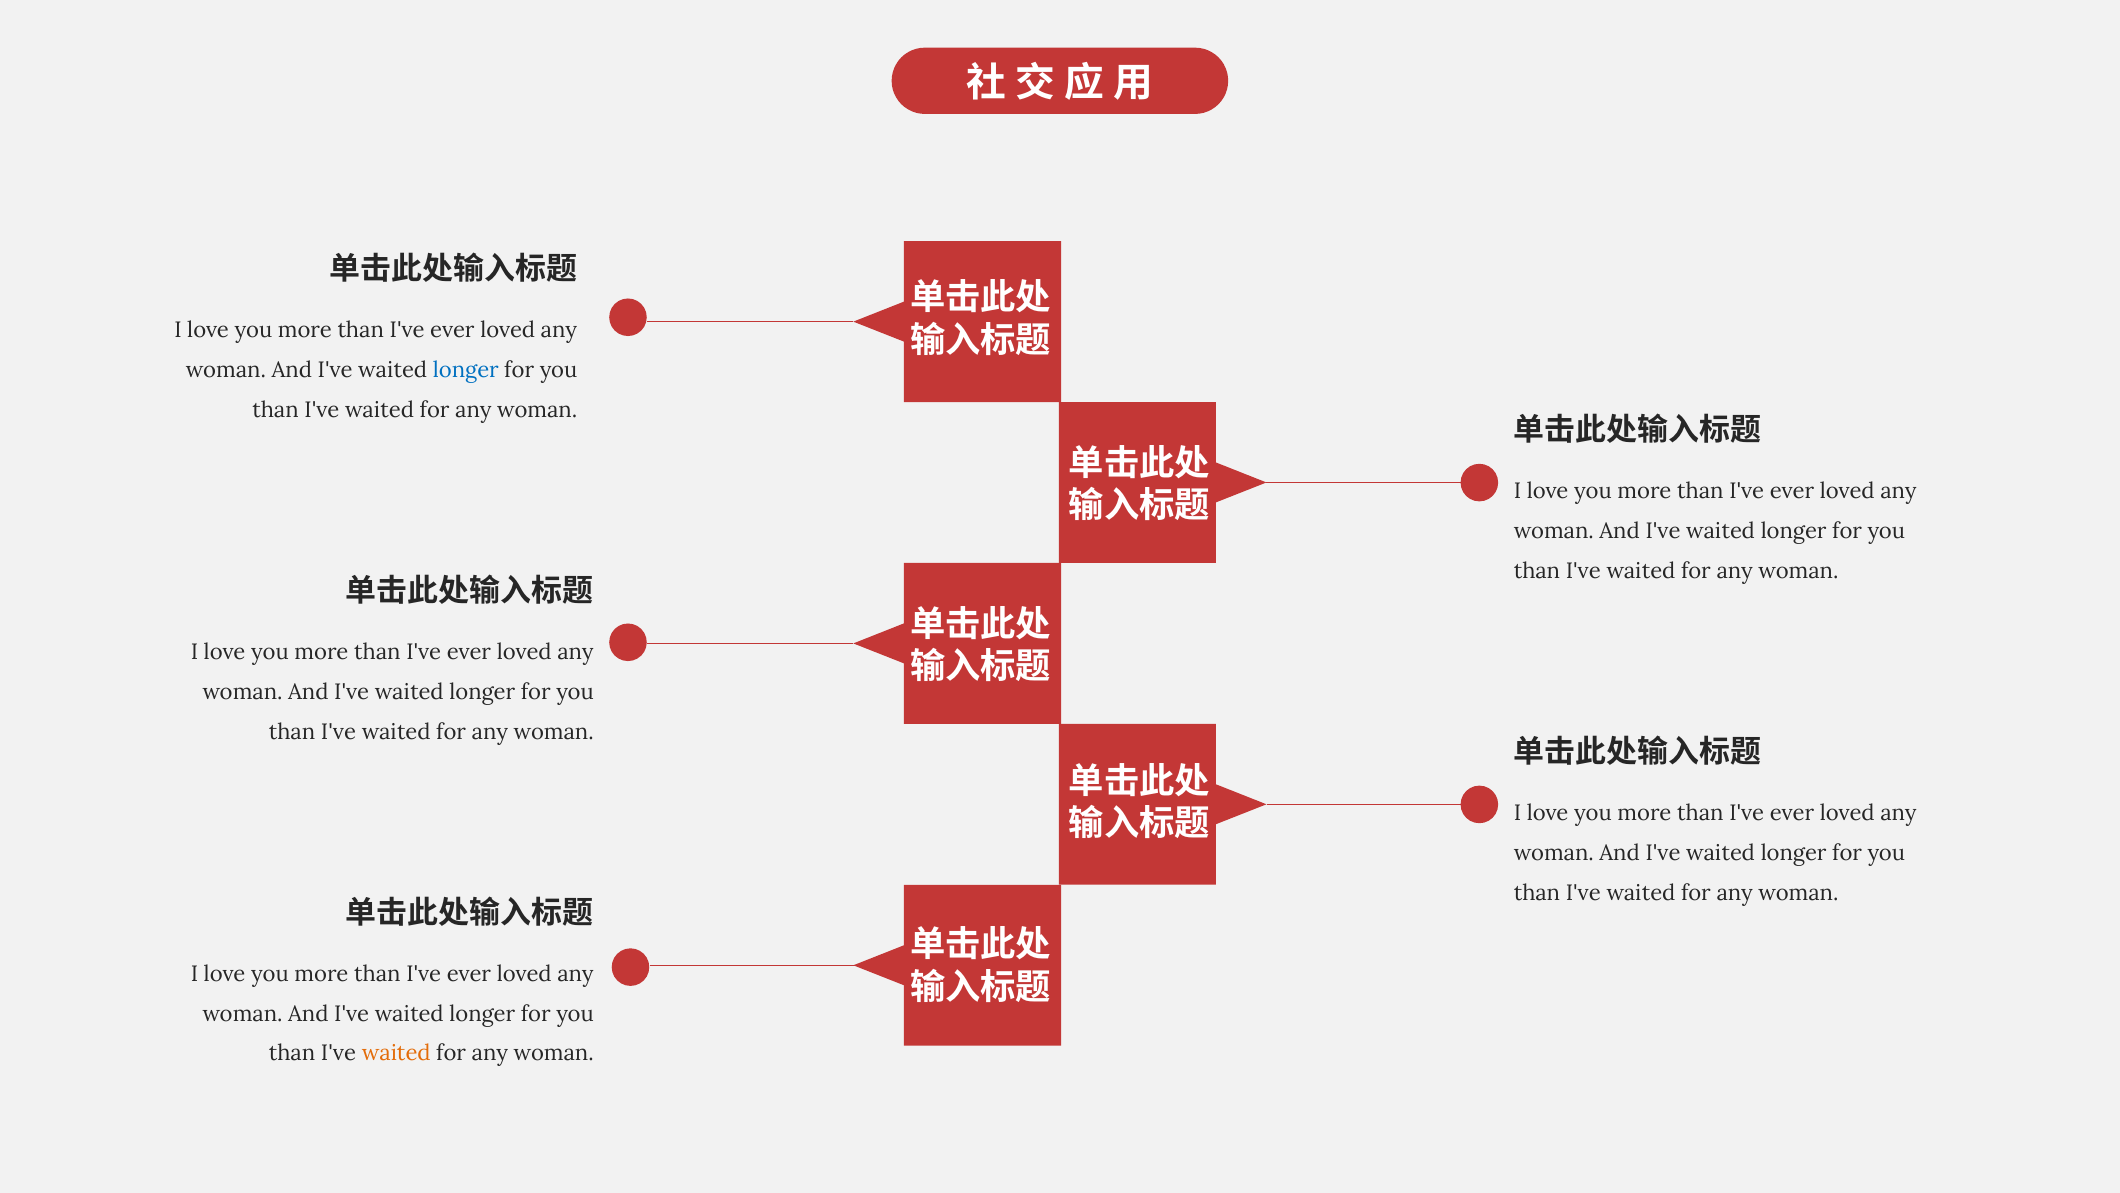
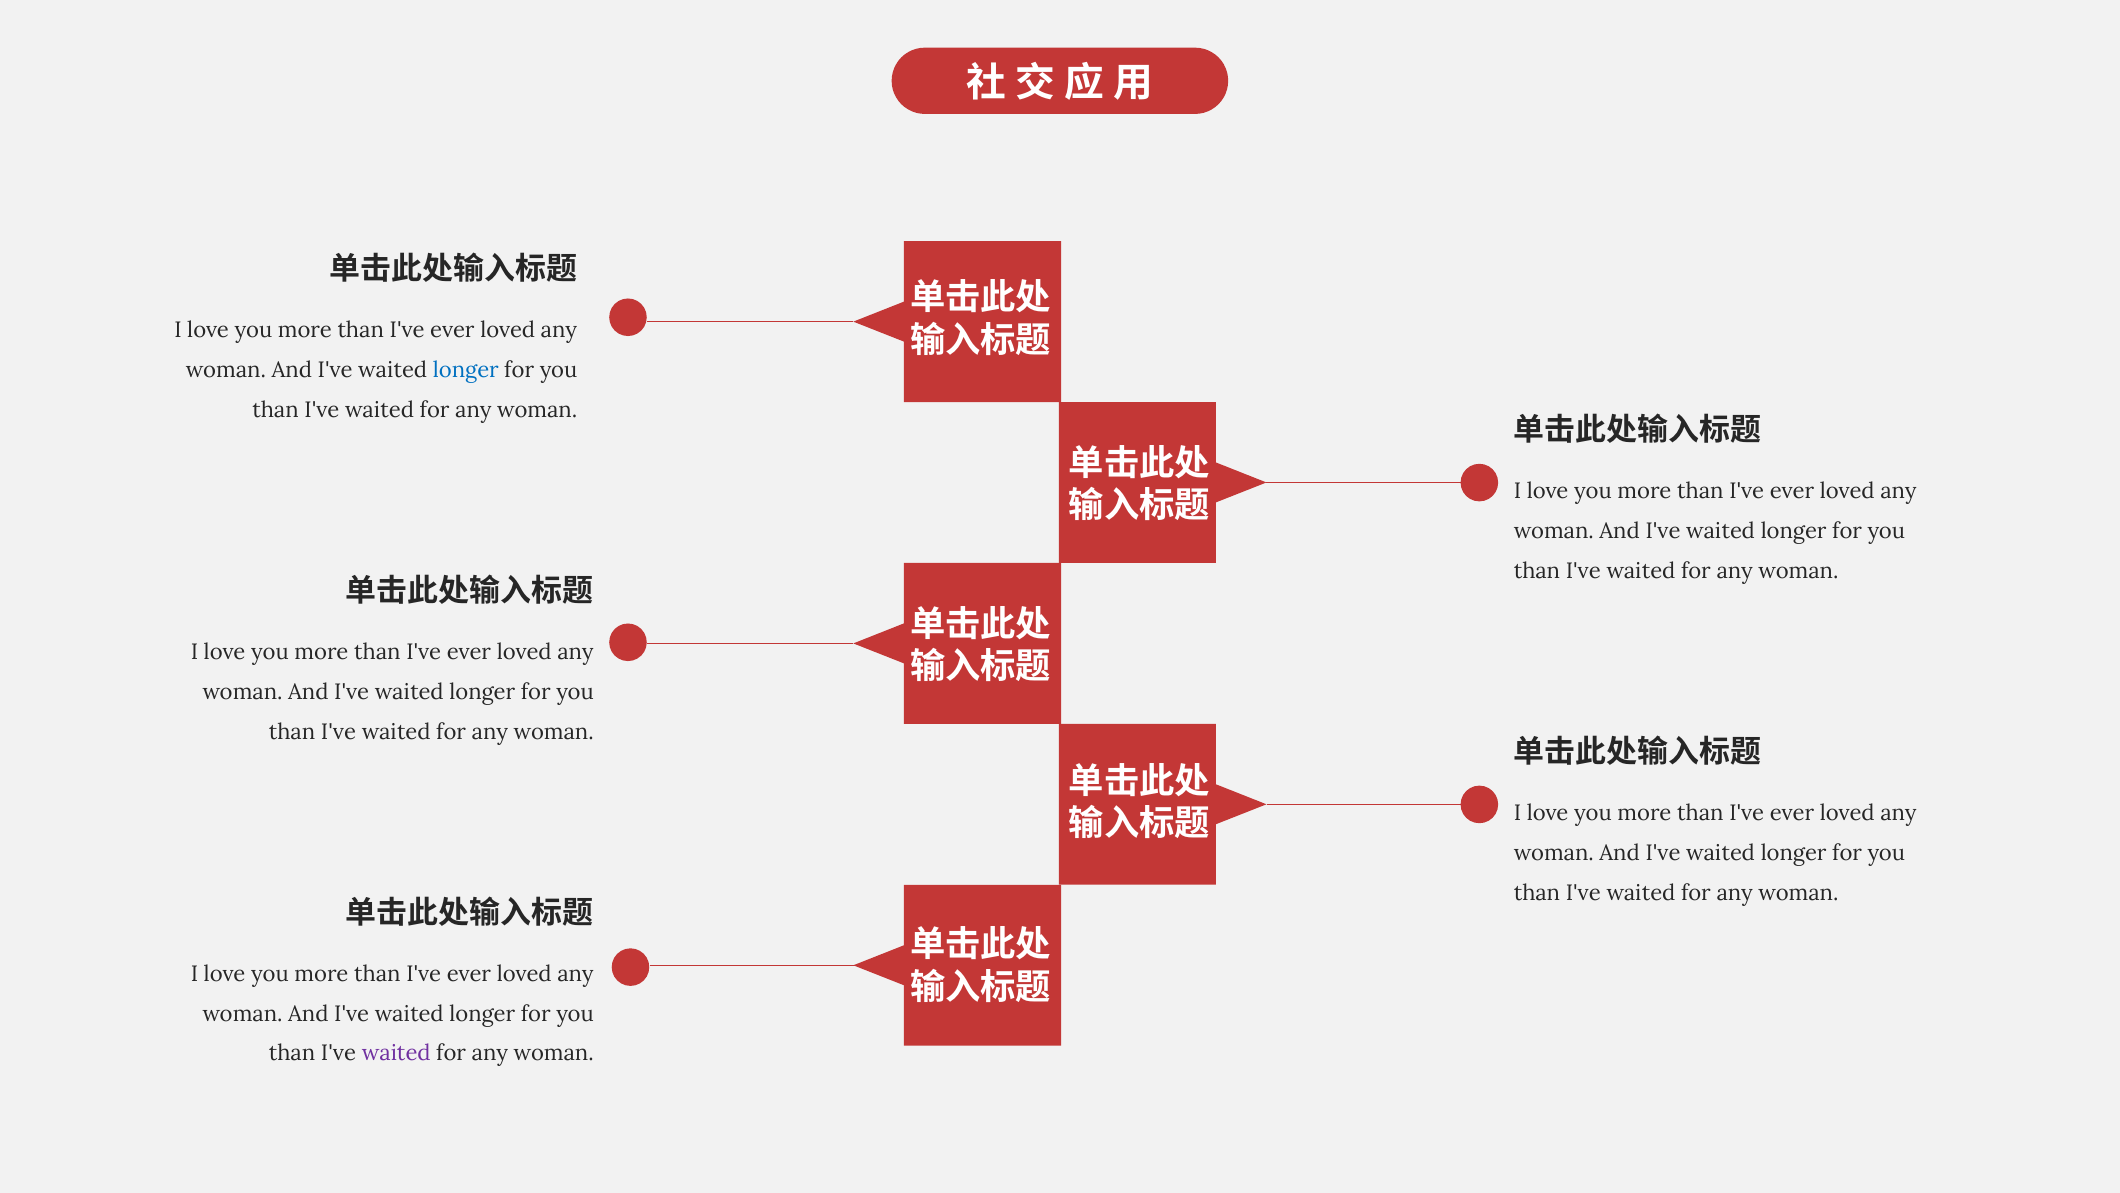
waited colour: orange -> purple (396, 1053)
